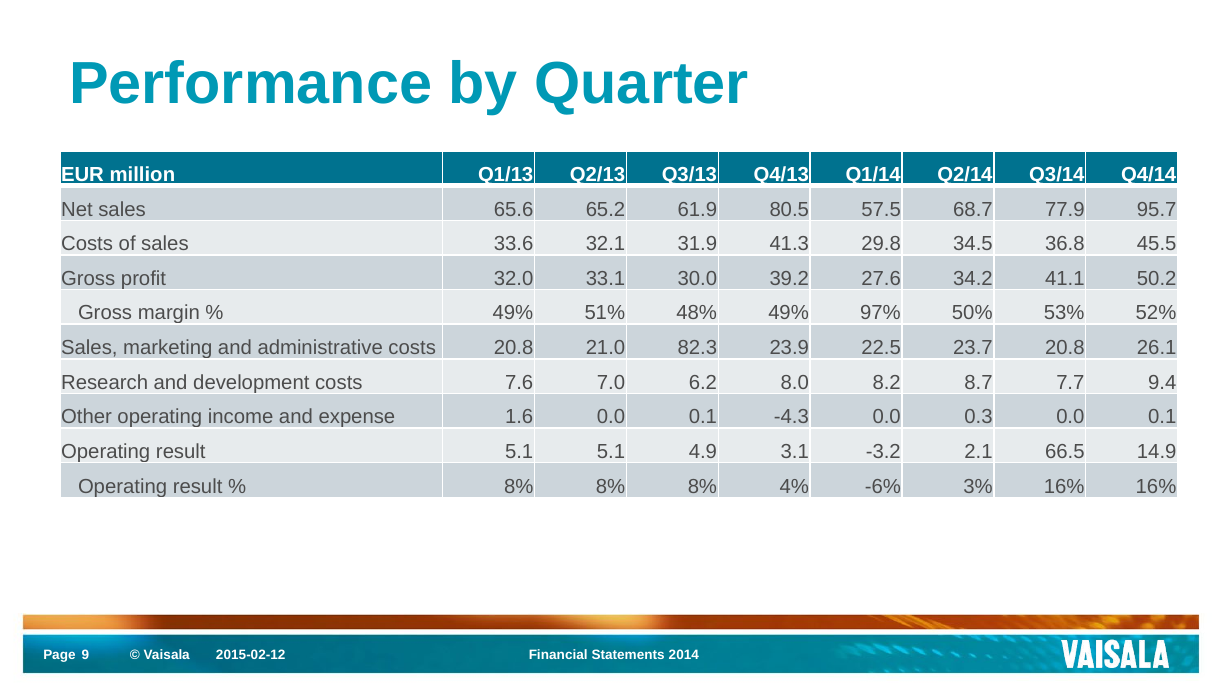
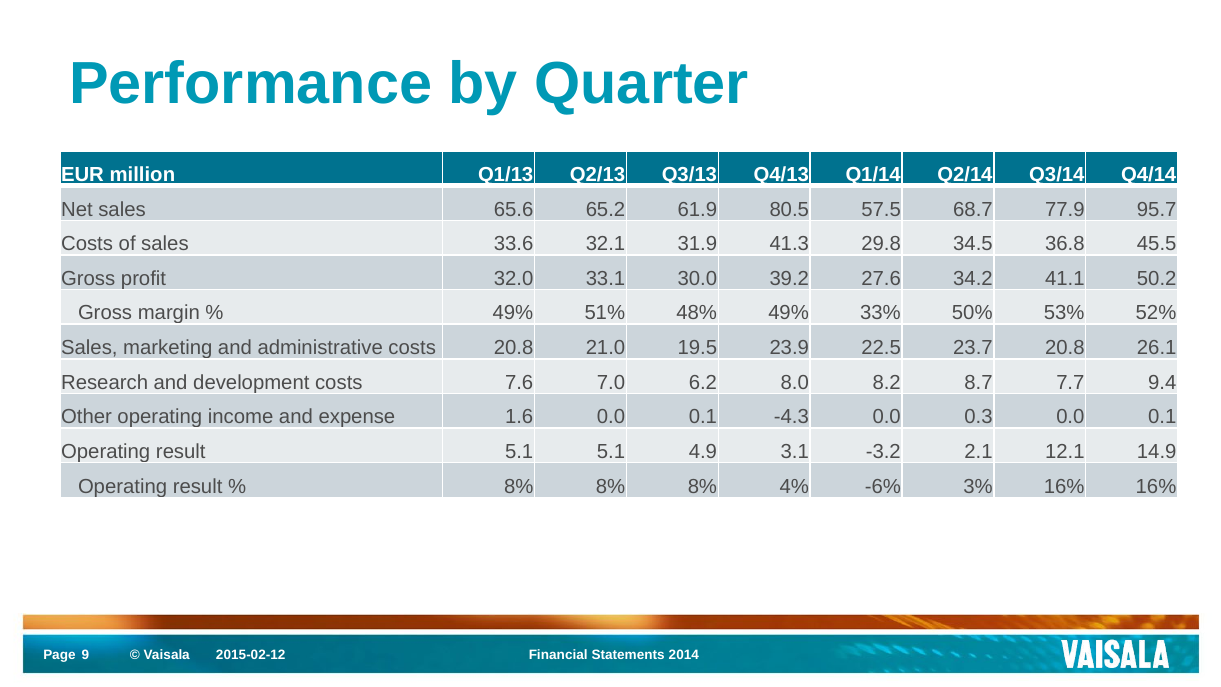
97%: 97% -> 33% (880, 313)
82.3: 82.3 -> 19.5 (697, 348)
66.5: 66.5 -> 12.1 (1065, 452)
